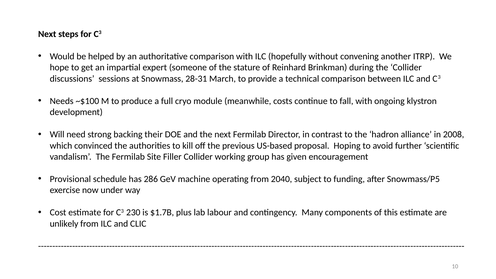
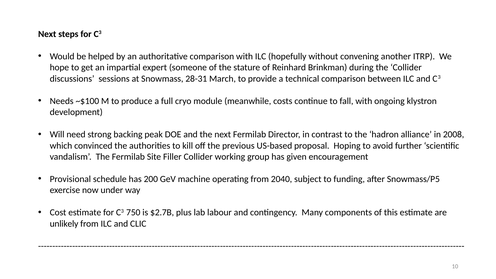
their: their -> peak (154, 134)
286: 286 -> 200 (151, 179)
230: 230 -> 750 (133, 213)
$1.7B: $1.7B -> $2.7B (162, 213)
